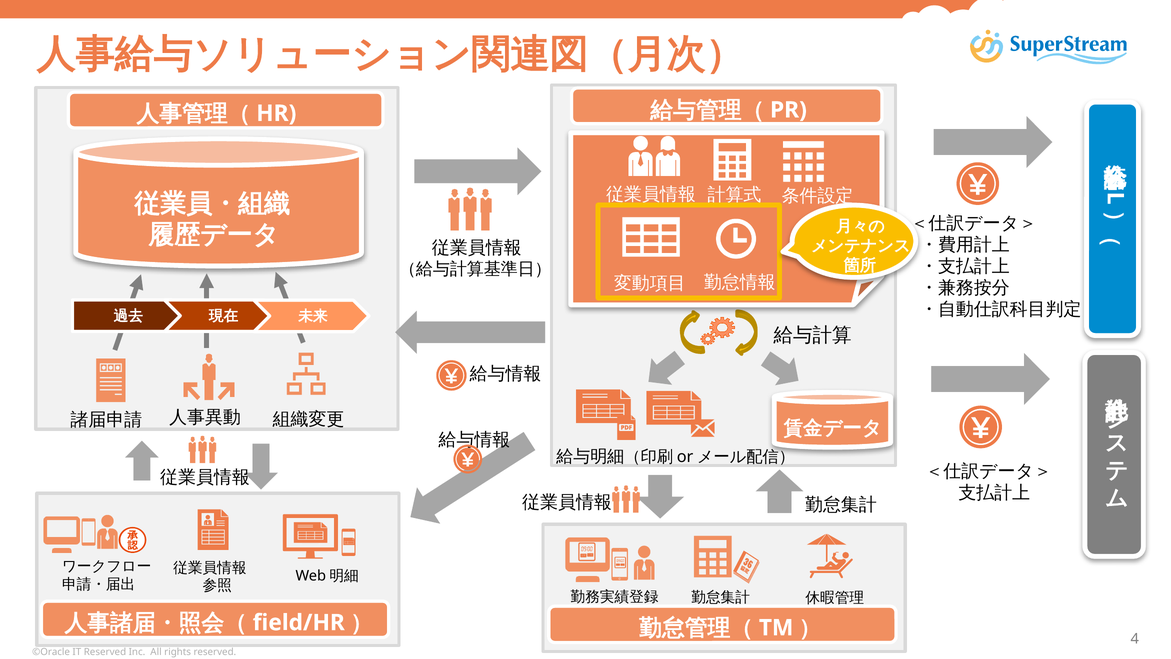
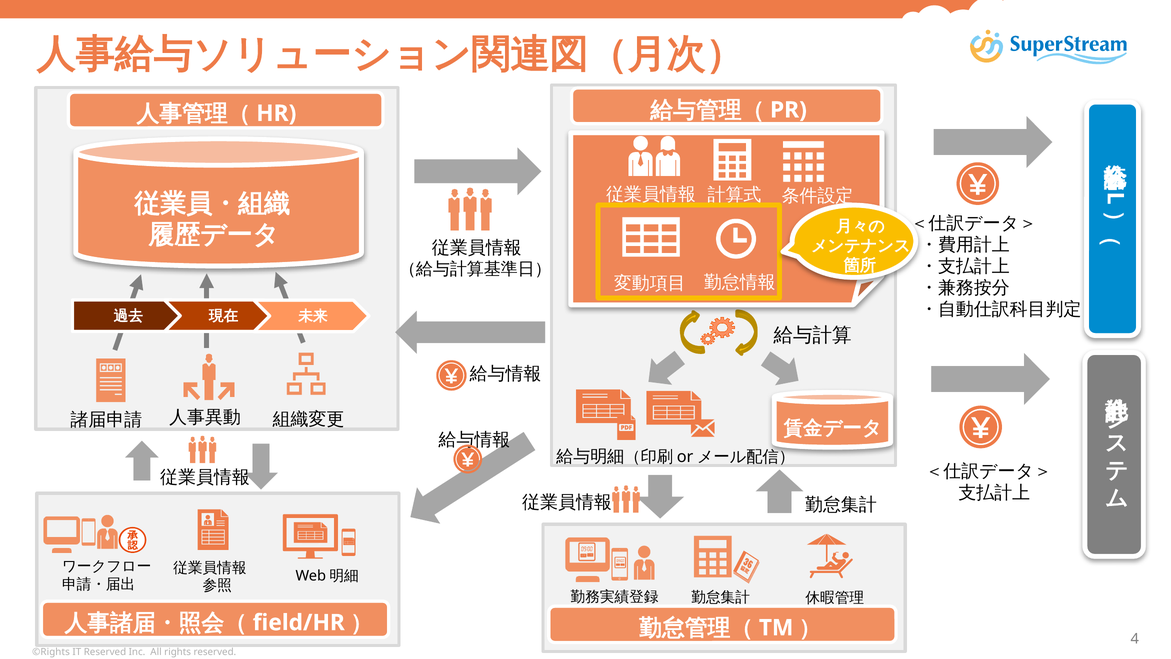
©Oracle: ©Oracle -> ©Rights (51, 652)
